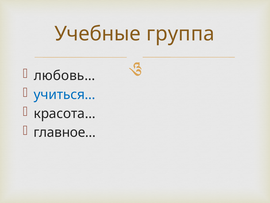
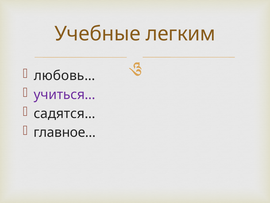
группа: группа -> легким (181, 34)
учиться… colour: blue -> purple (65, 94)
красота…: красота… -> садятся… (65, 113)
